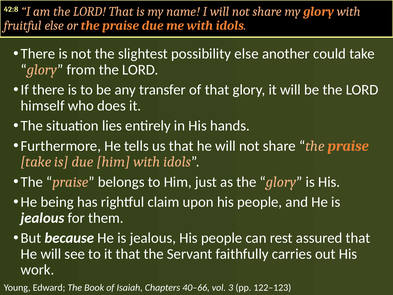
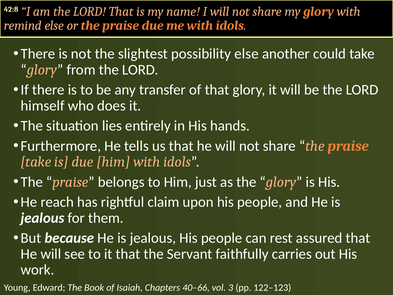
fruitful: fruitful -> remind (23, 26)
being: being -> reach (57, 202)
